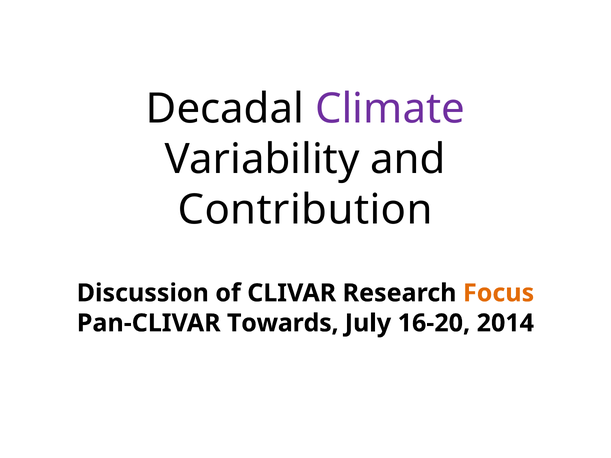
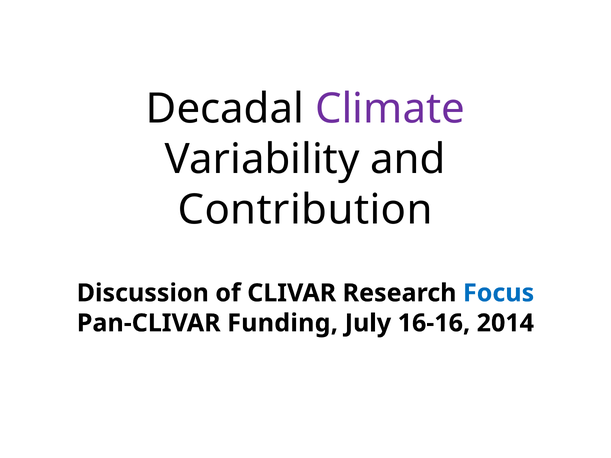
Focus colour: orange -> blue (499, 293)
Towards: Towards -> Funding (283, 323)
16-20: 16-20 -> 16-16 (434, 323)
